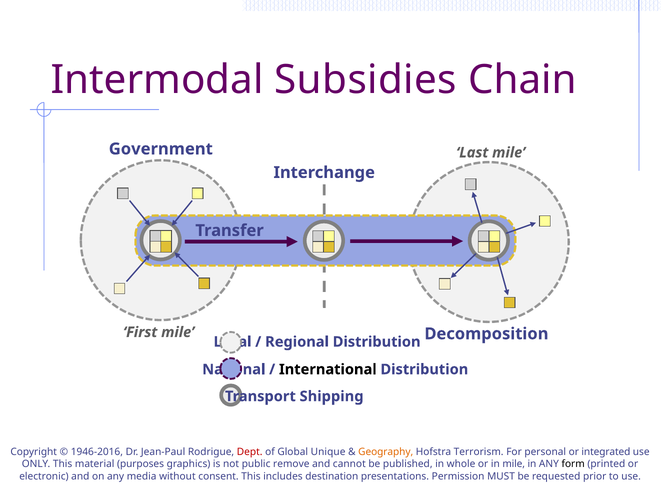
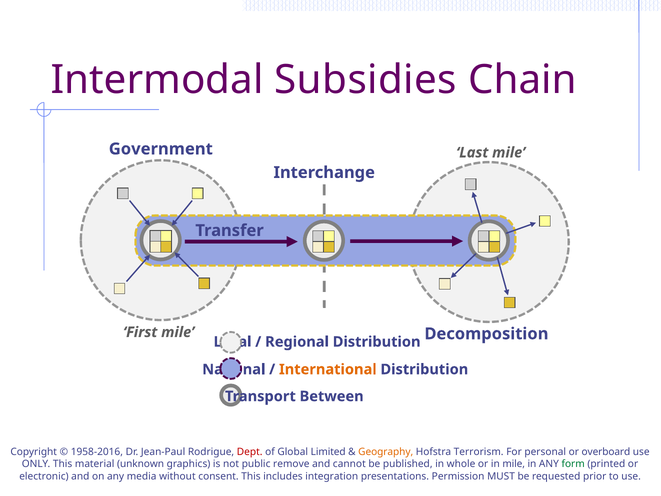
International colour: black -> orange (328, 369)
Shipping: Shipping -> Between (332, 396)
1946-2016: 1946-2016 -> 1958-2016 (97, 452)
Unique: Unique -> Limited (328, 452)
integrated: integrated -> overboard (606, 452)
purposes: purposes -> unknown (141, 464)
form colour: black -> green (573, 464)
destination: destination -> integration (332, 476)
